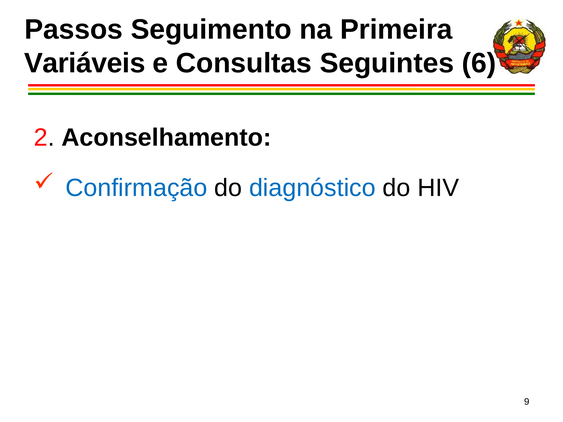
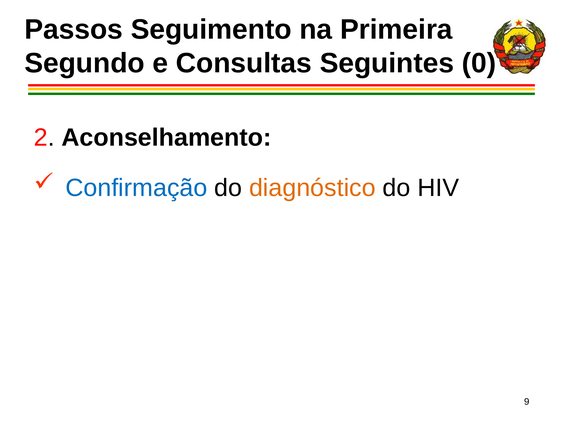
Variáveis: Variáveis -> Segundo (85, 63)
6: 6 -> 0 (479, 63)
diagnóstico colour: blue -> orange (312, 188)
